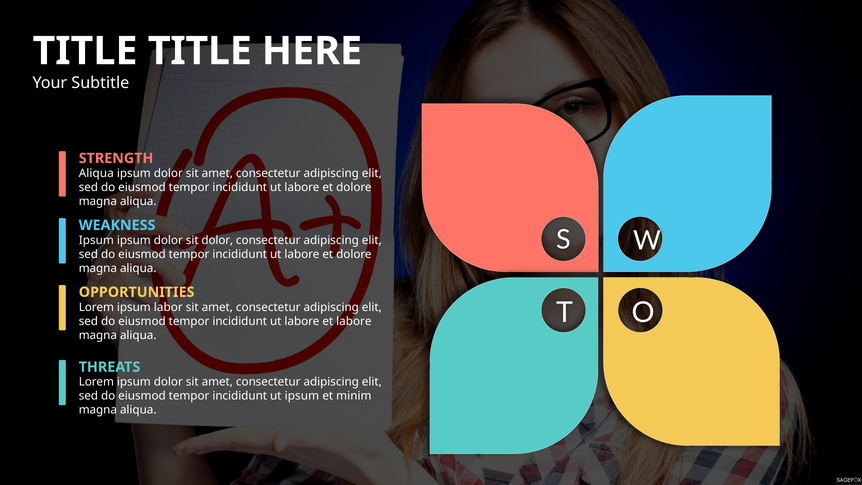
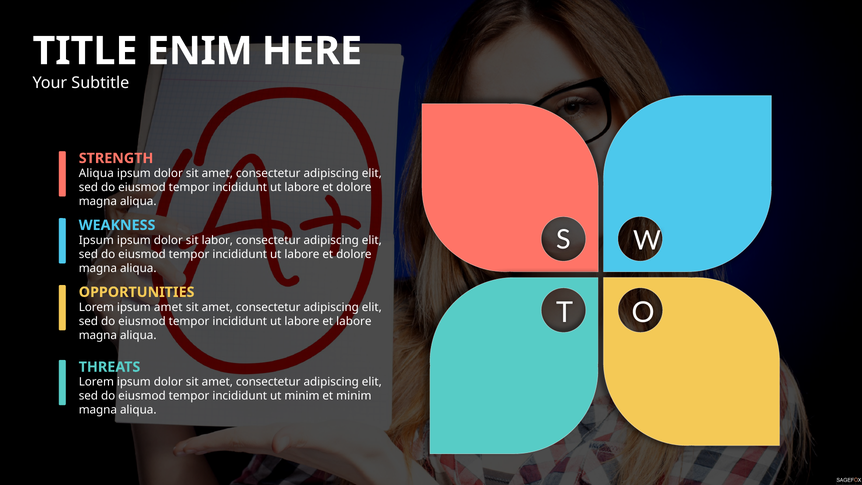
TITLE: TITLE -> ENIM (200, 51)
sit dolor: dolor -> labor (217, 240)
ipsum labor: labor -> amet (168, 307)
ut ipsum: ipsum -> minim (302, 396)
